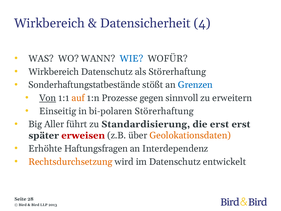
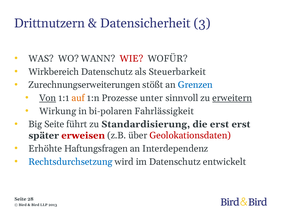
Wirkbereich: Wirkbereich -> Drittnutzern (49, 23)
4: 4 -> 3 (202, 23)
WIE colour: blue -> red (131, 59)
als Störerhaftung: Störerhaftung -> Steuerbarkeit (177, 72)
Sonderhaftungstatbestände: Sonderhaftungstatbestände -> Zurechnungserweiterungen (84, 85)
gegen: gegen -> unter (151, 98)
erweitern underline: none -> present (232, 98)
Einseitig: Einseitig -> Wirkung (58, 111)
bi-polaren Störerhaftung: Störerhaftung -> Fahrlässigkeit (164, 111)
Big Aller: Aller -> Seite (54, 124)
Geolokationsdaten colour: orange -> red (190, 135)
Rechtsdurchsetzung colour: orange -> blue (70, 162)
